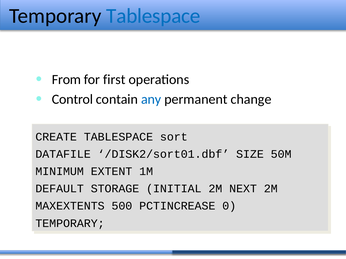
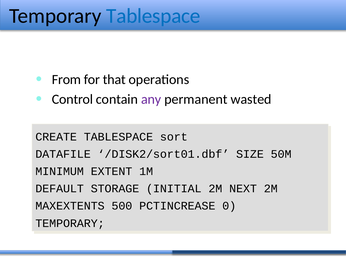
first: first -> that (114, 80)
any colour: blue -> purple (151, 100)
change: change -> wasted (251, 100)
